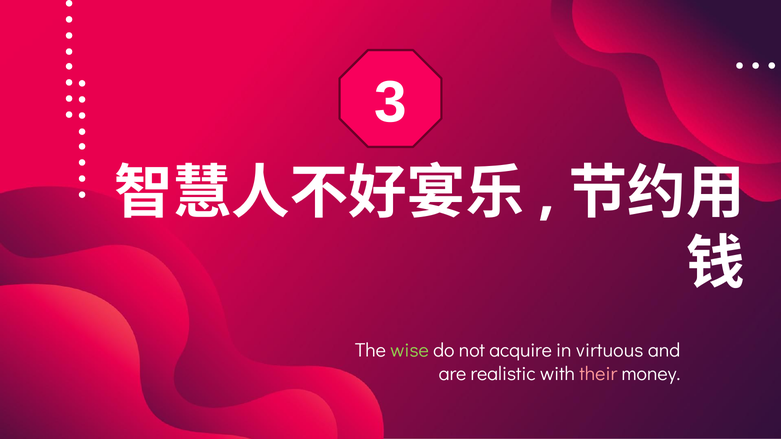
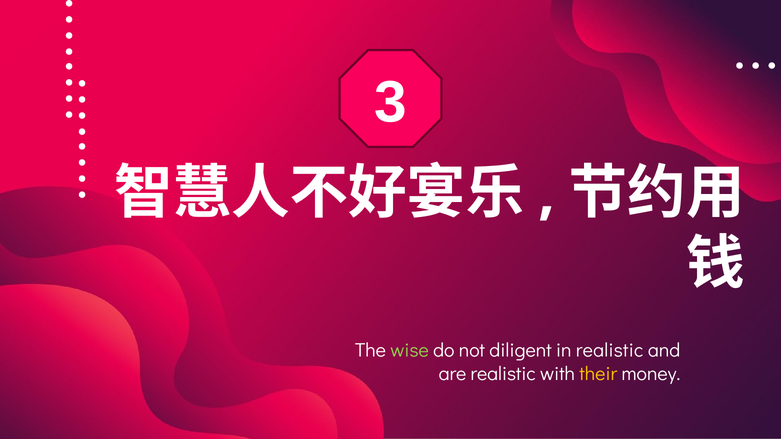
acquire: acquire -> diligent (520, 351)
in virtuous: virtuous -> realistic (610, 351)
their colour: pink -> yellow (598, 374)
